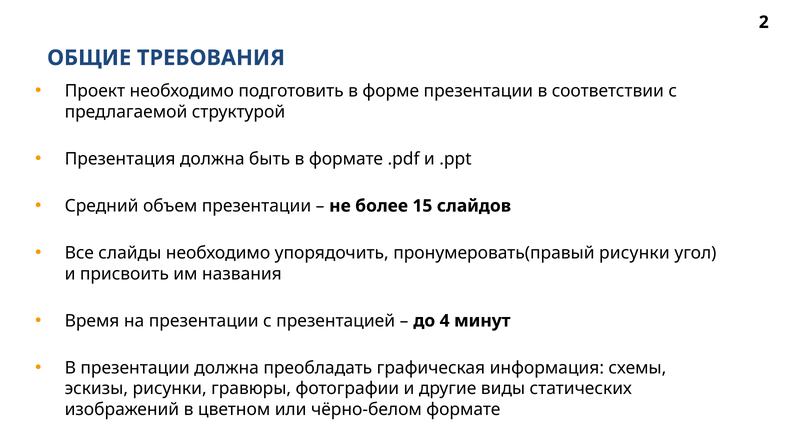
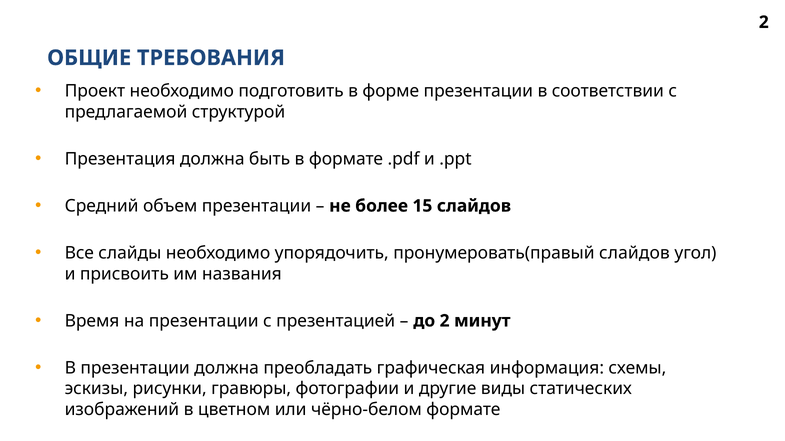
пронумеровать(правый рисунки: рисунки -> слайдов (634, 253)
до 4: 4 -> 2 (445, 321)
